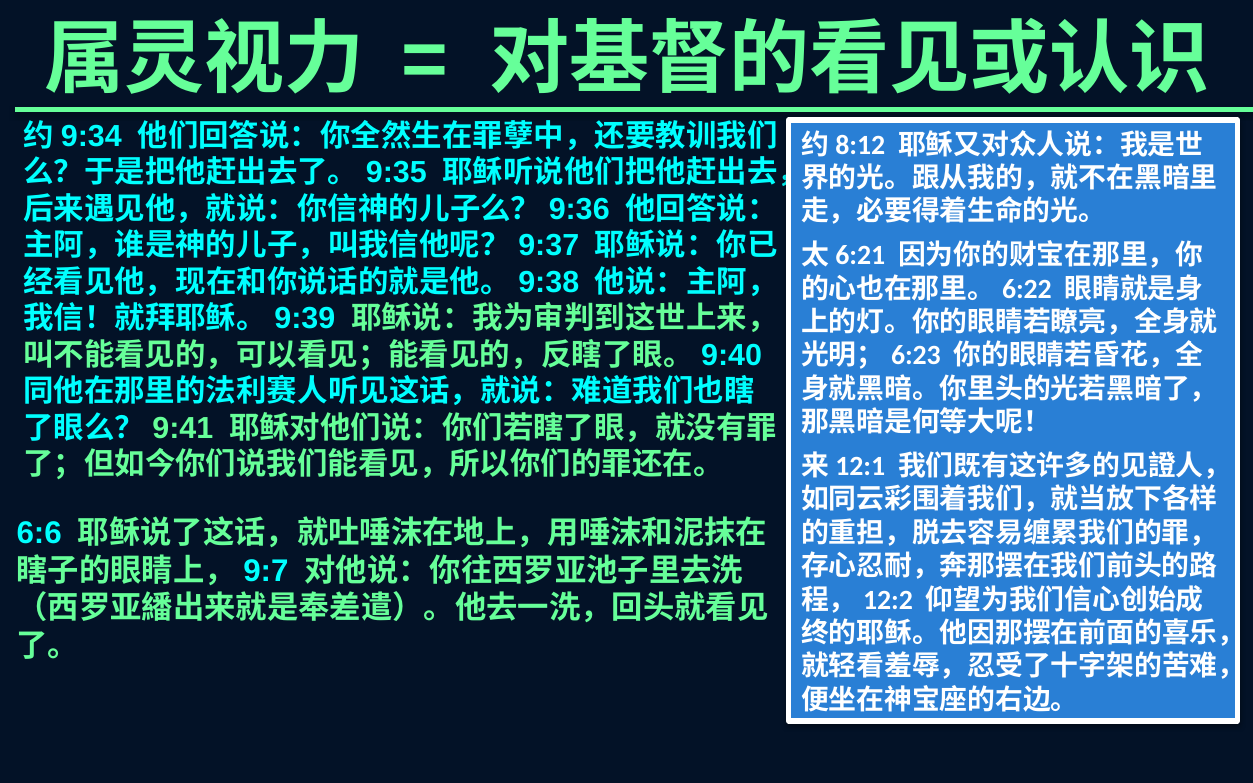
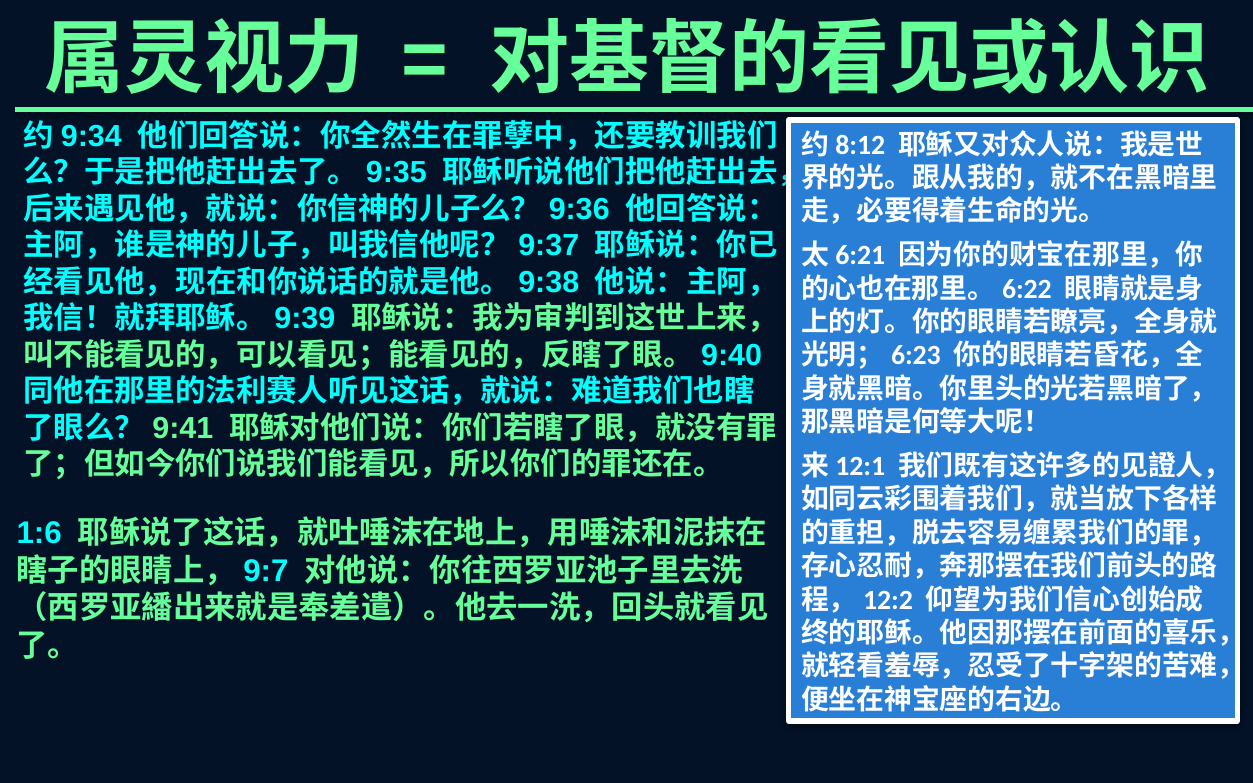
6:6: 6:6 -> 1:6 (39, 534)
